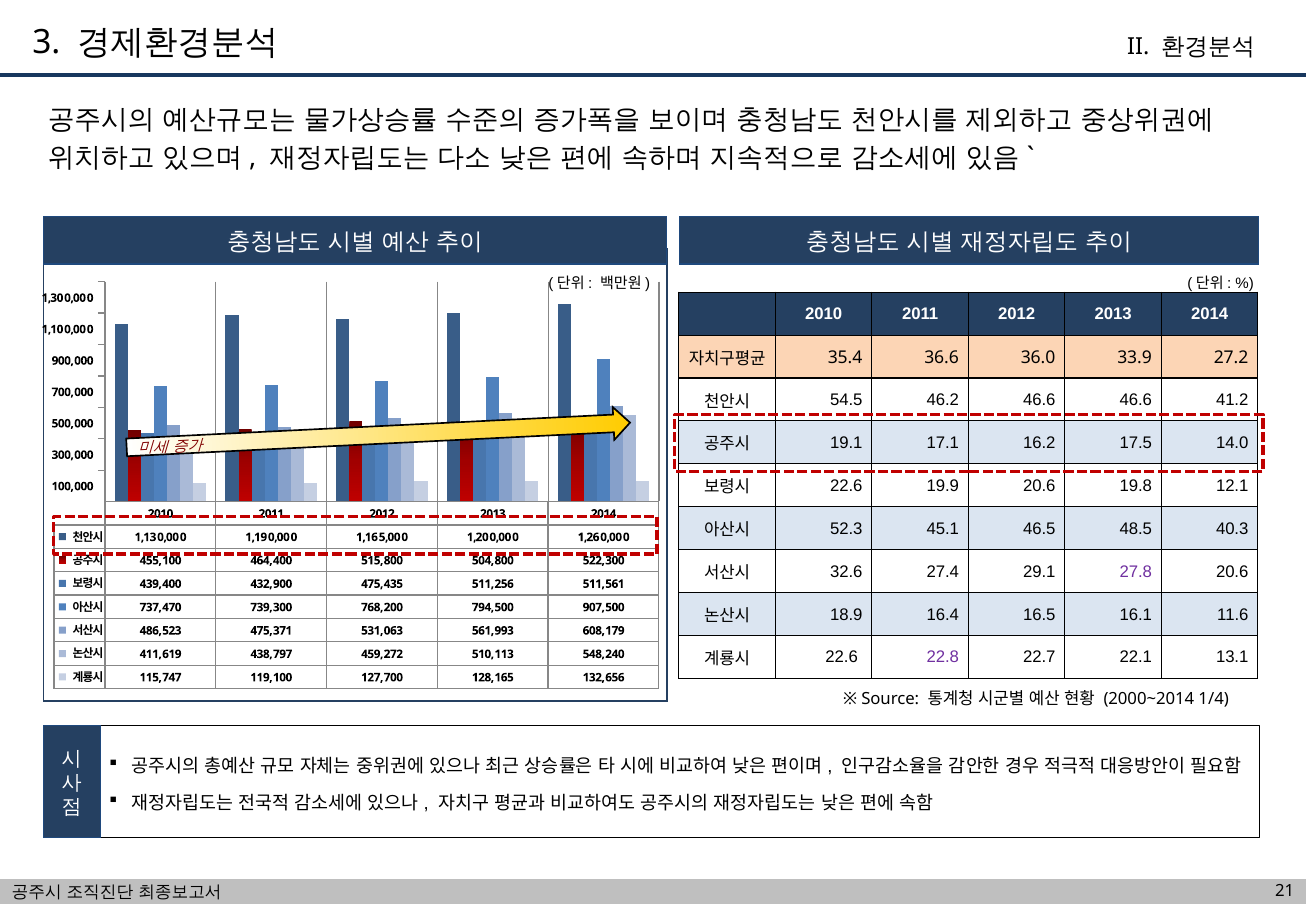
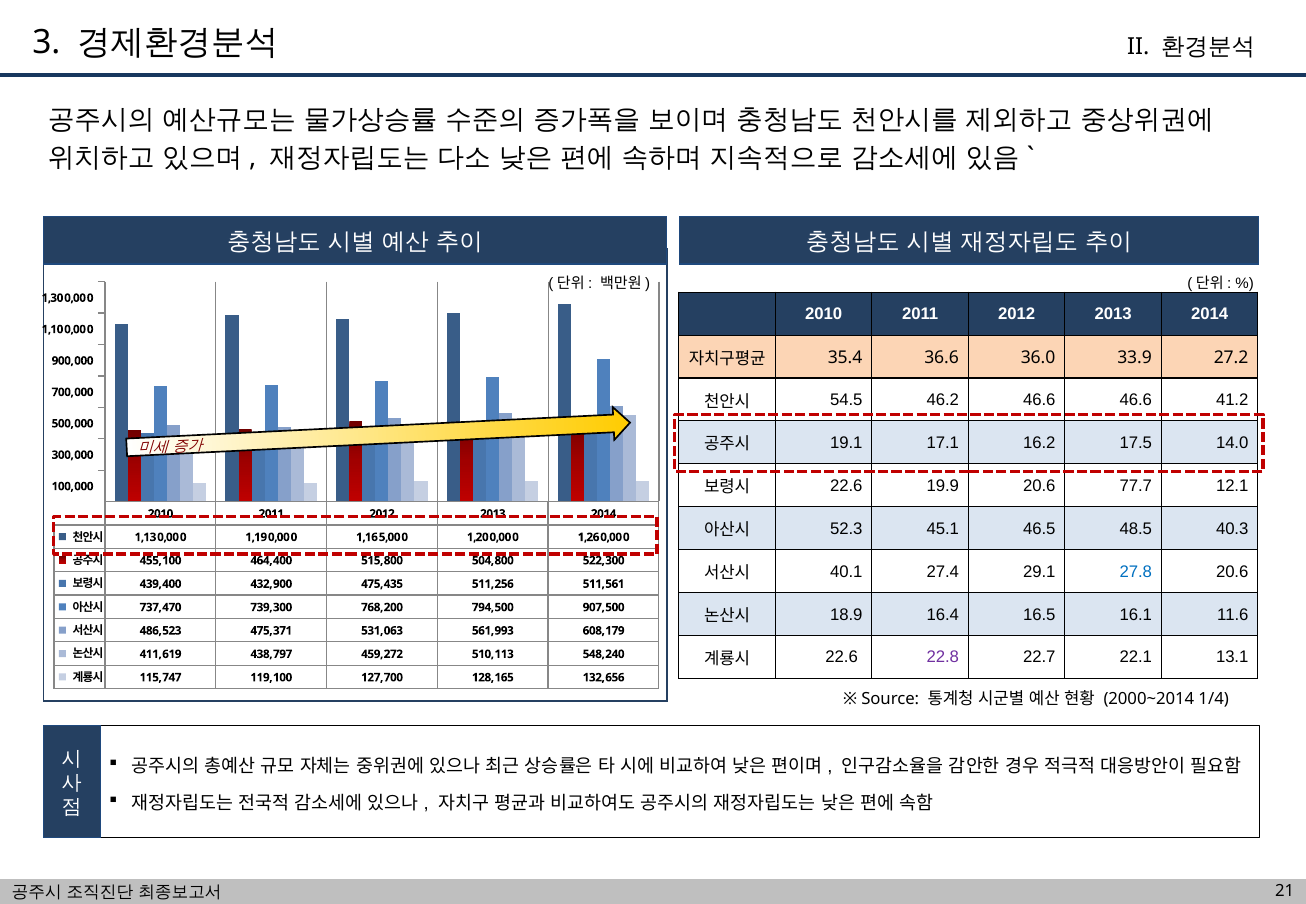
19.8: 19.8 -> 77.7 (1136, 486)
32.6: 32.6 -> 40.1 (846, 572)
27.8 colour: purple -> blue (1136, 572)
